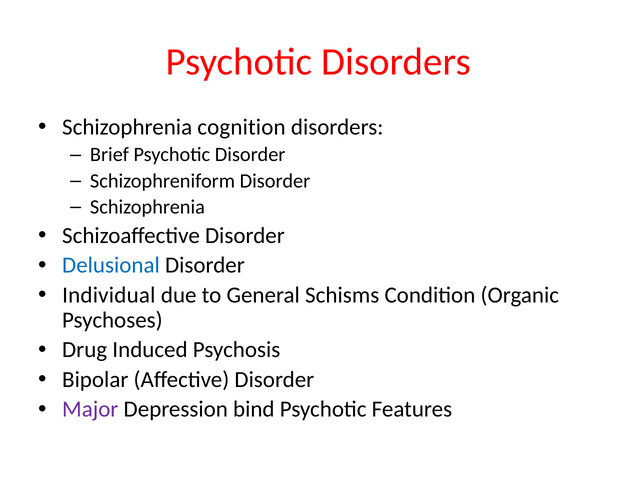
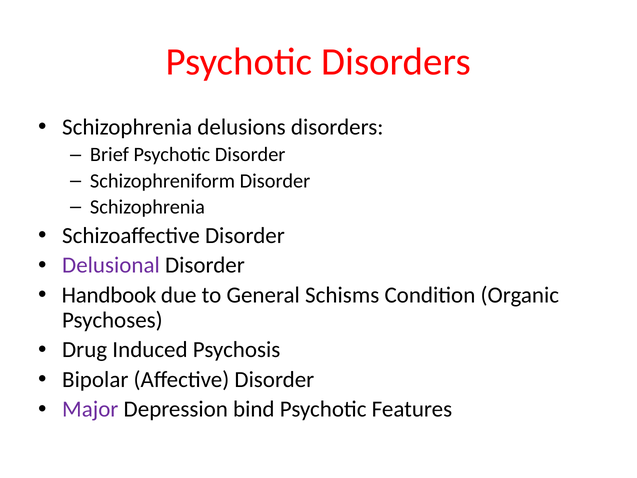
cognition: cognition -> delusions (242, 127)
Delusional colour: blue -> purple (111, 265)
Individual: Individual -> Handbook (109, 295)
